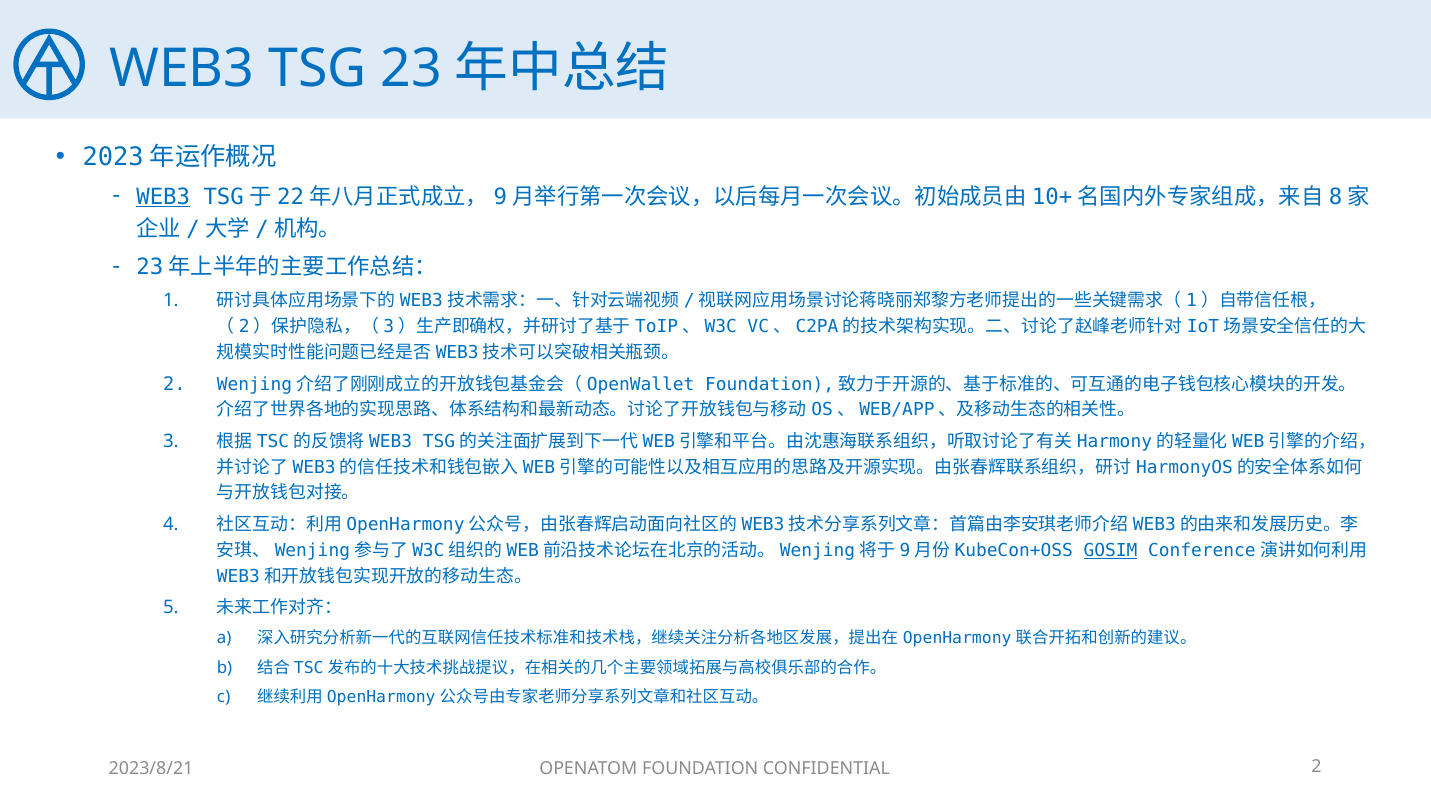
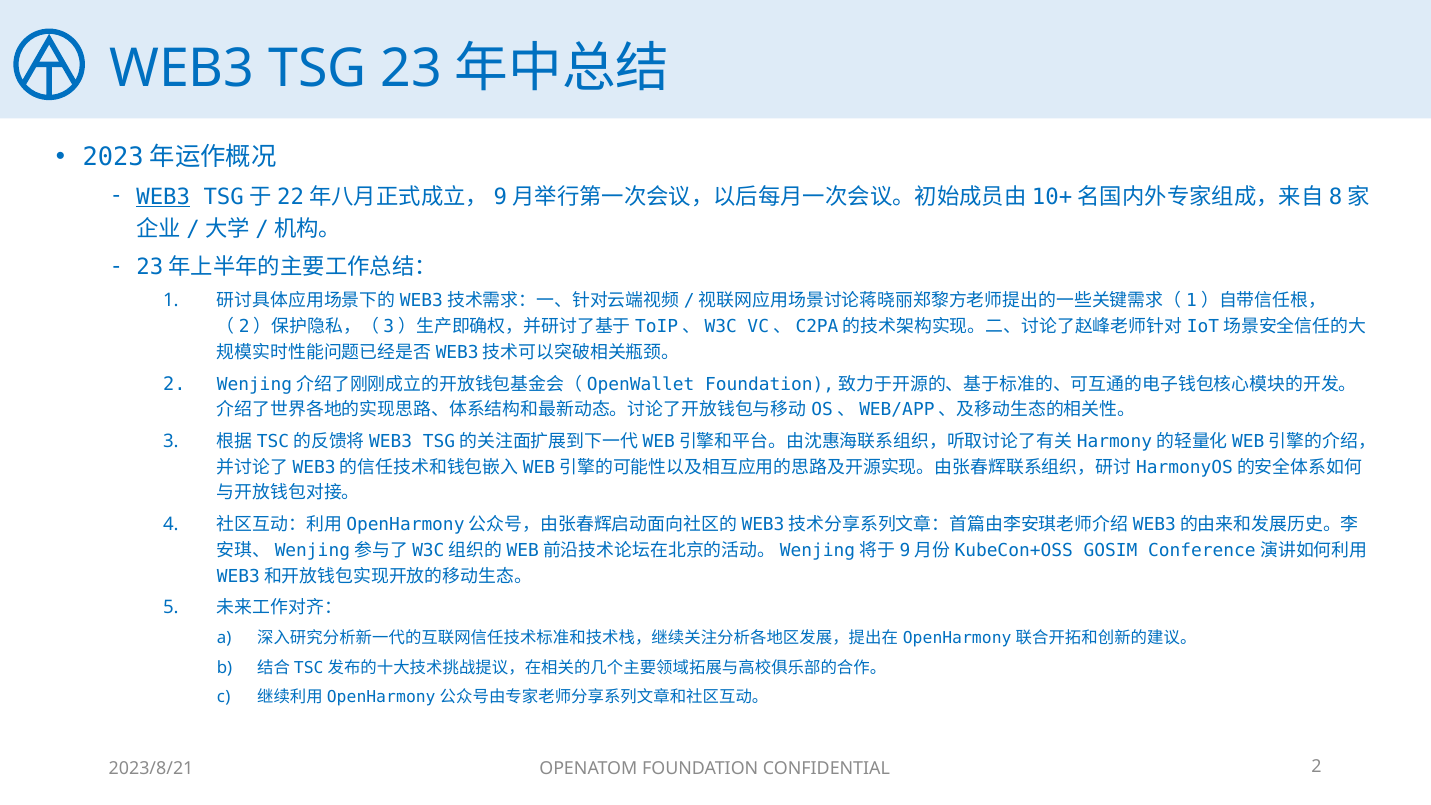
GOSIM underline: present -> none (1110, 550)
